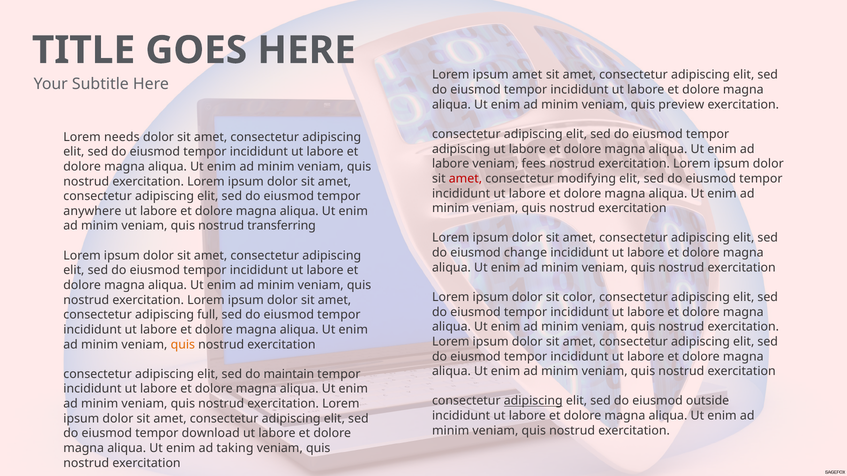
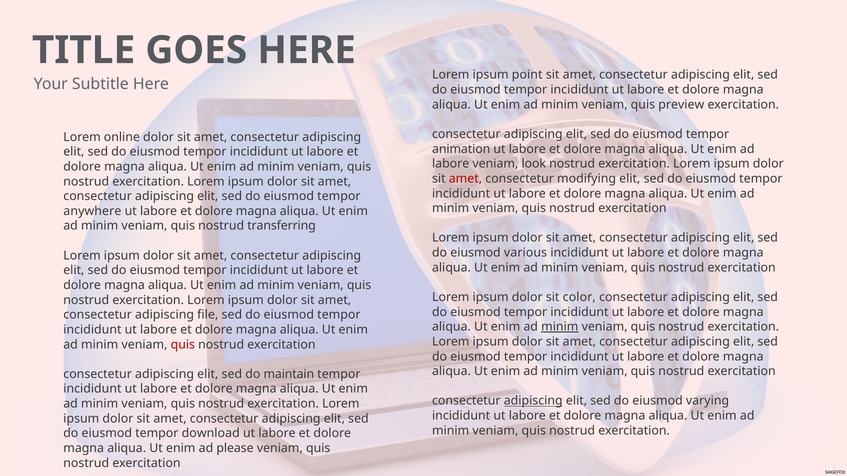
ipsum amet: amet -> point (527, 75)
needs: needs -> online (122, 137)
adipiscing: adipiscing -> animation (461, 149)
fees: fees -> look (534, 164)
change: change -> various (526, 253)
full: full -> file (208, 315)
minim underline: none -> present (560, 327)
quis colour: orange -> red (183, 345)
outside: outside -> varying (708, 401)
taking: taking -> please (235, 449)
